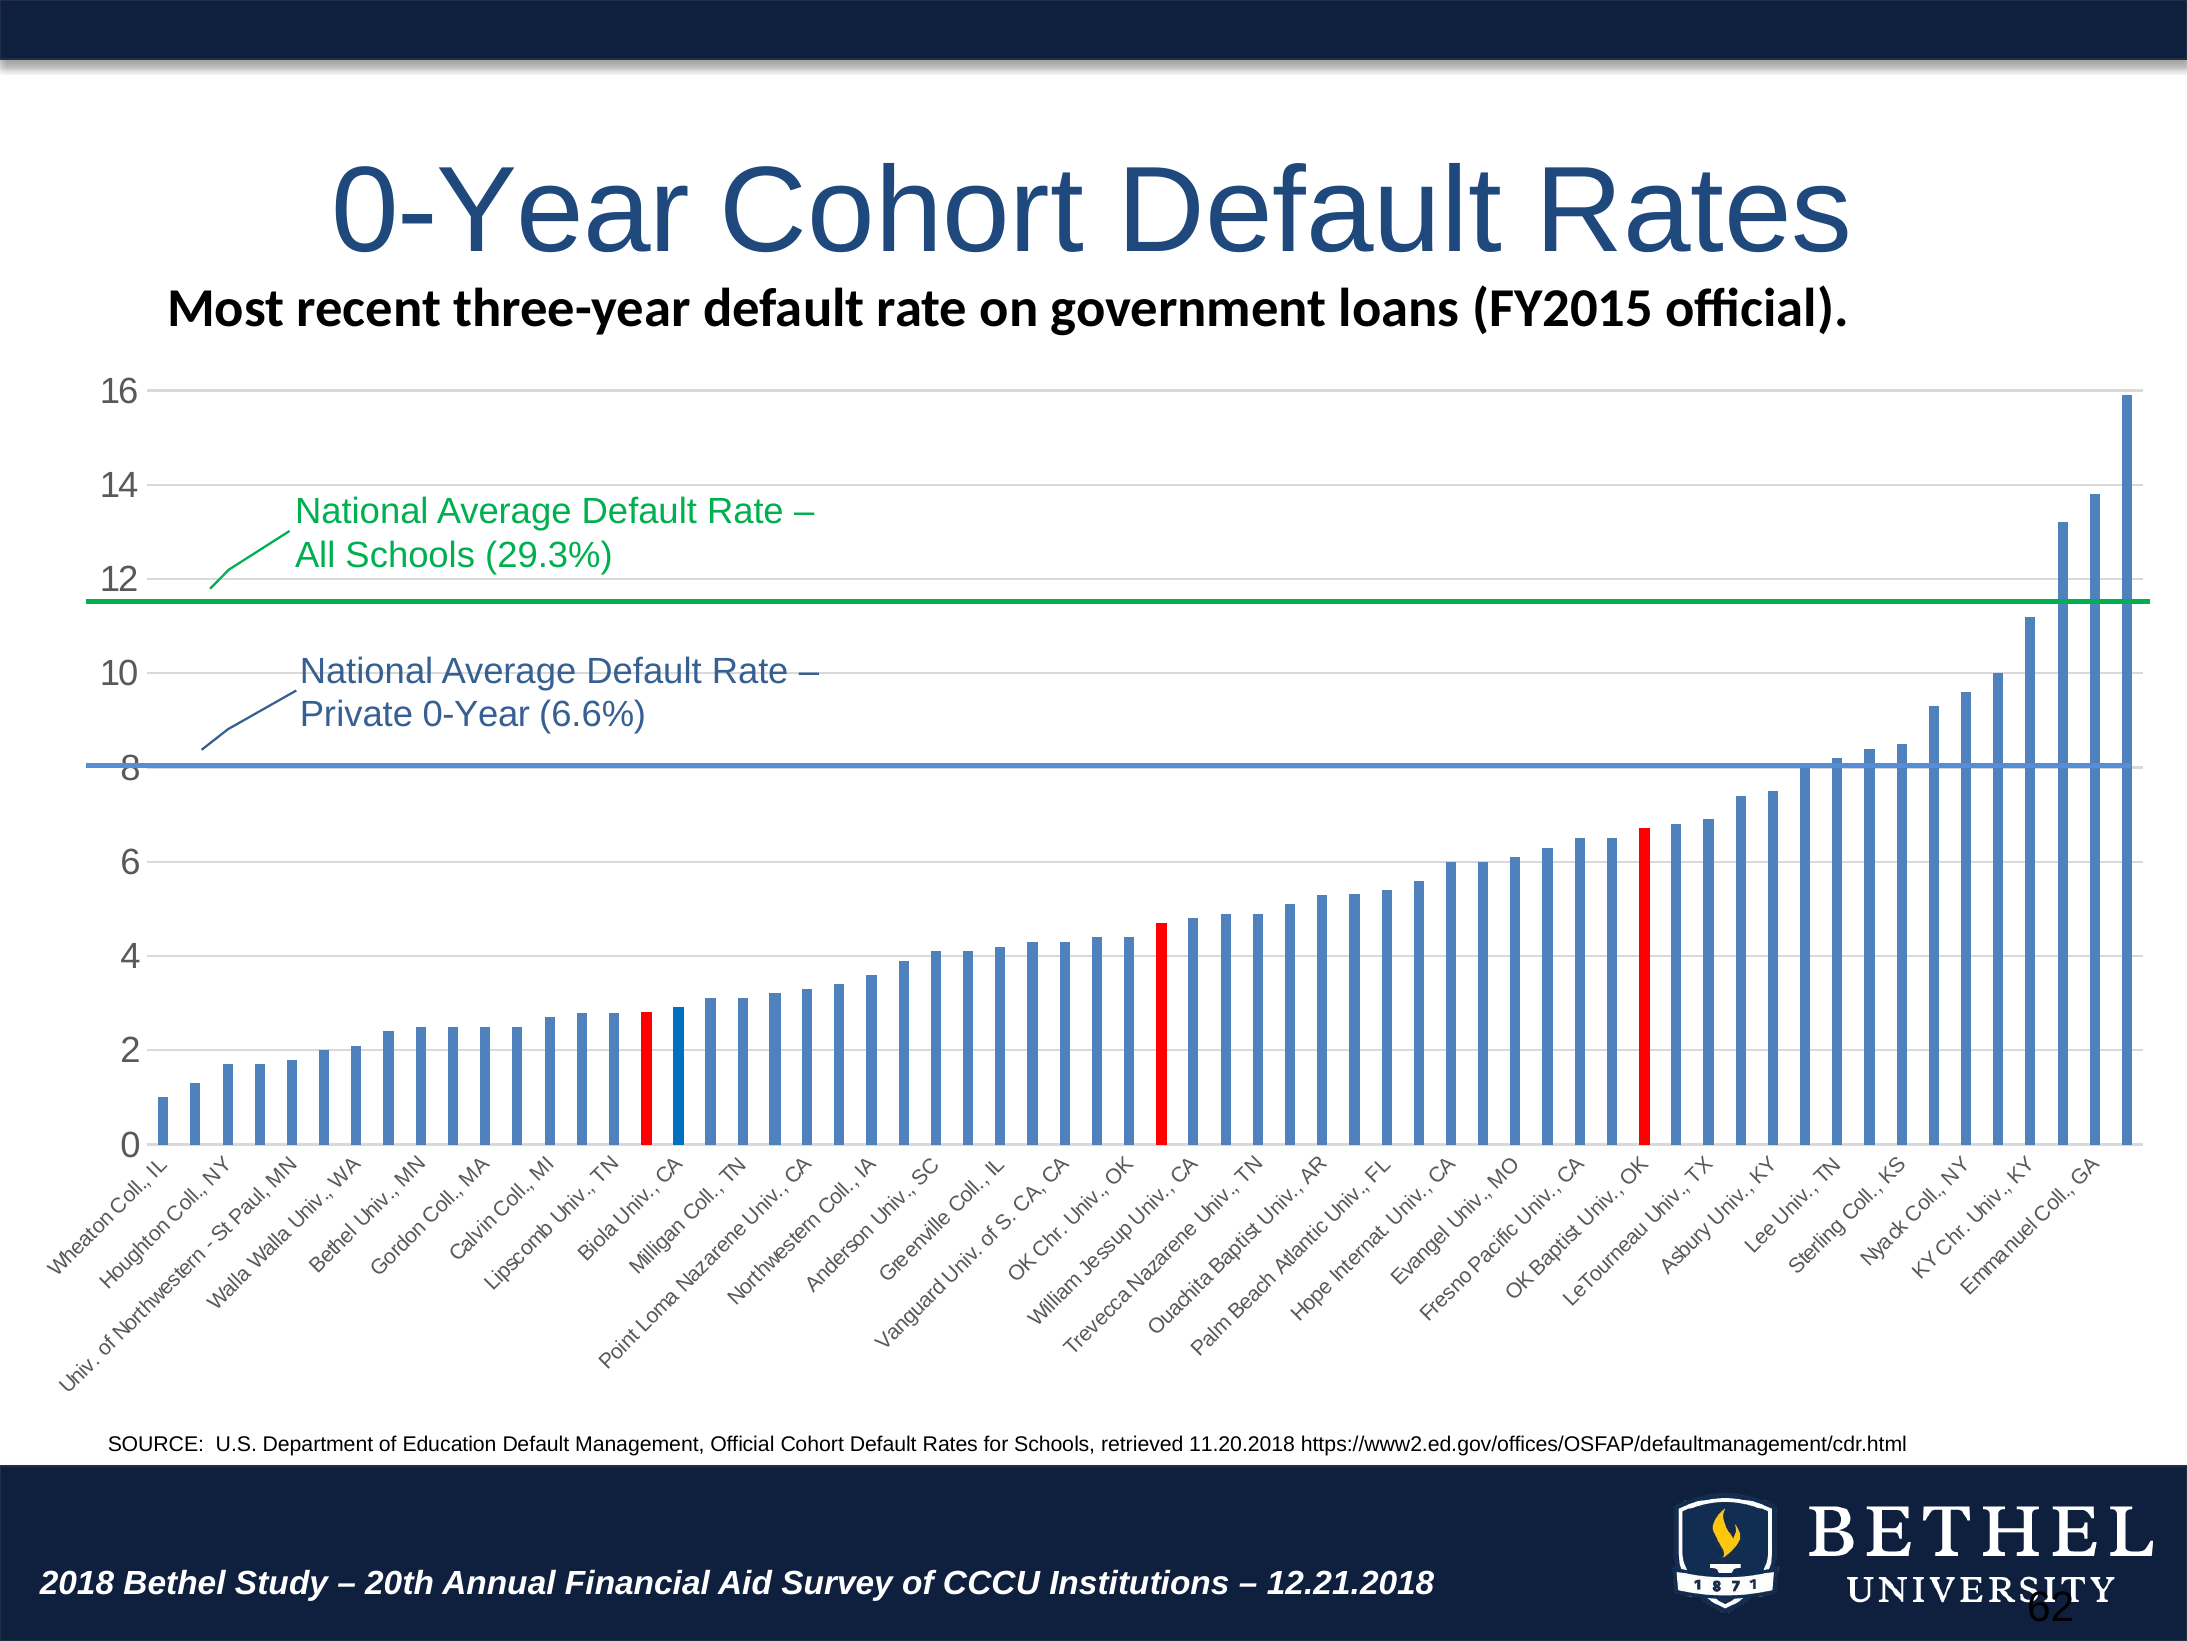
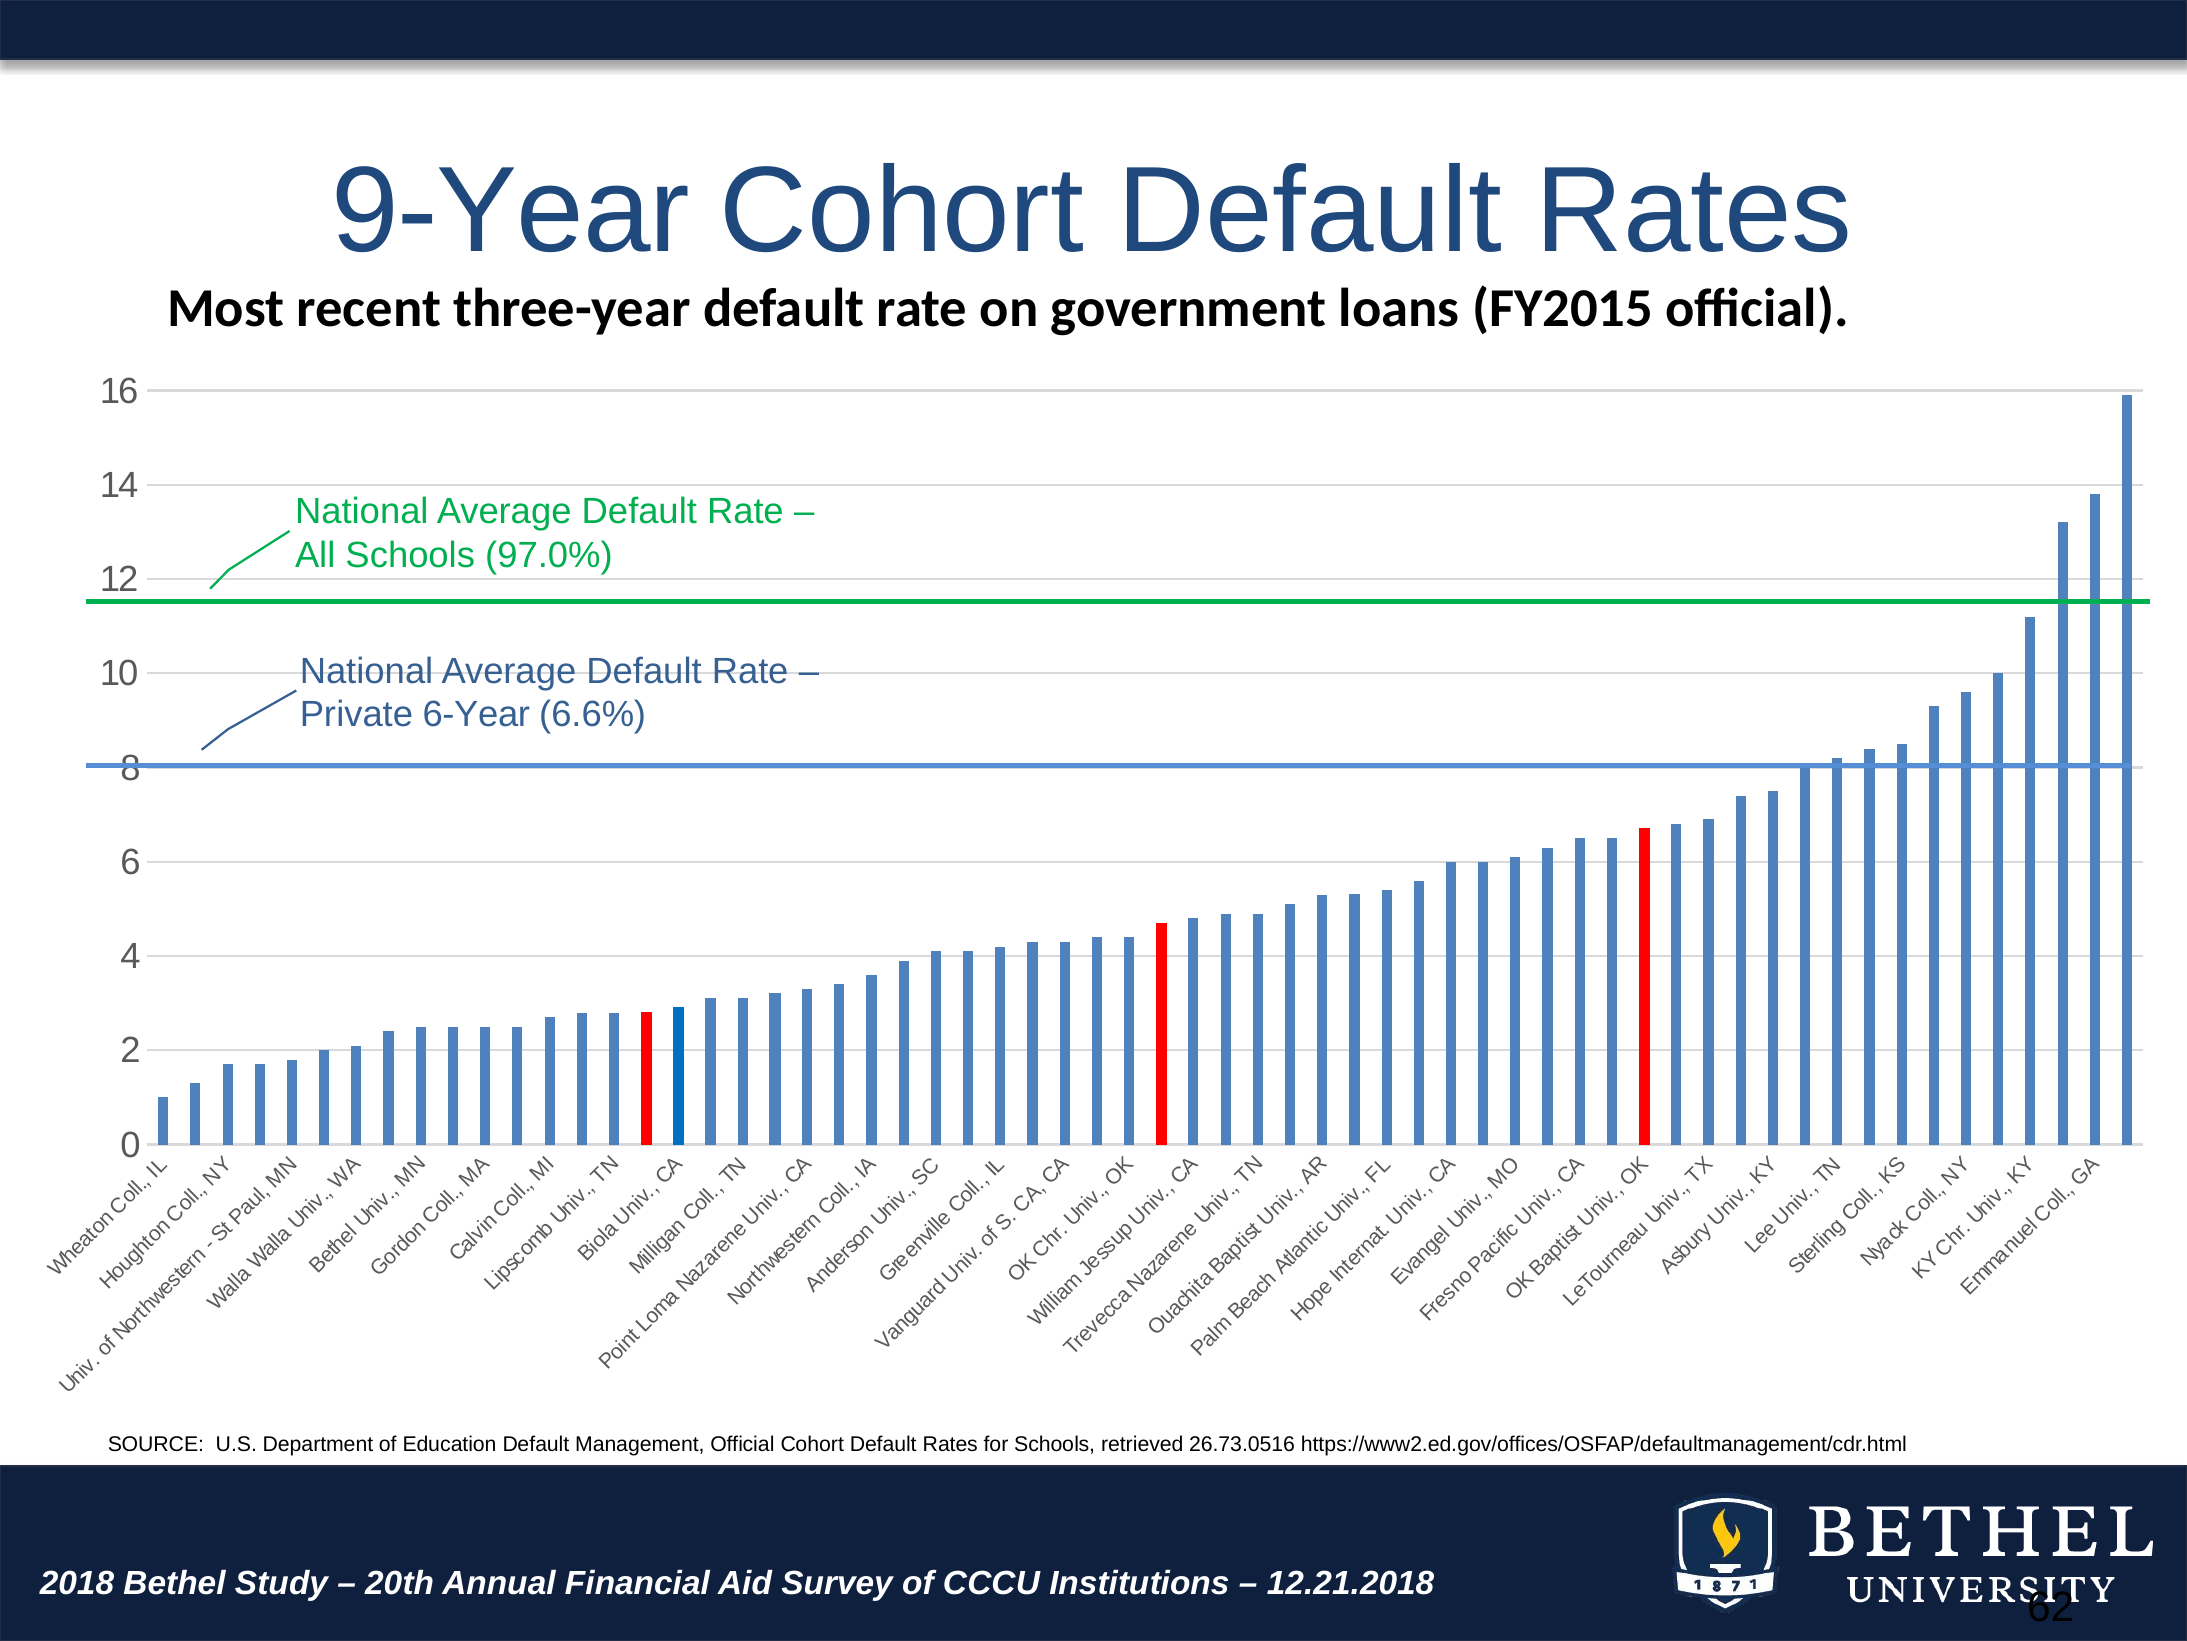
0-Year: 0-Year -> 9-Year (511, 211)
29.3%: 29.3% -> 97.0% (549, 555)
Private 0-Year: 0-Year -> 6-Year (476, 715)
11.20.2018: 11.20.2018 -> 26.73.0516 (1242, 1444)
